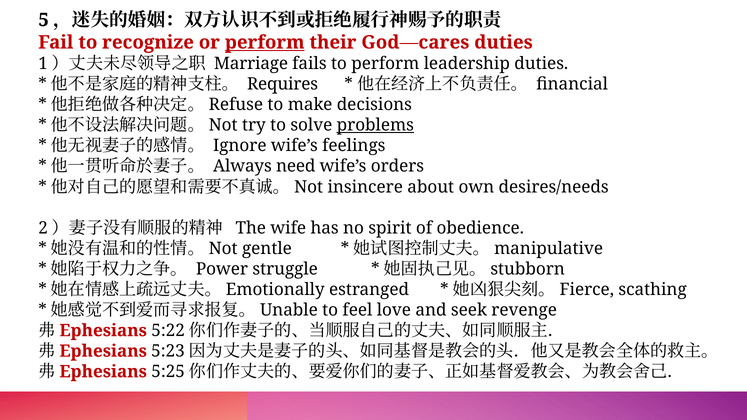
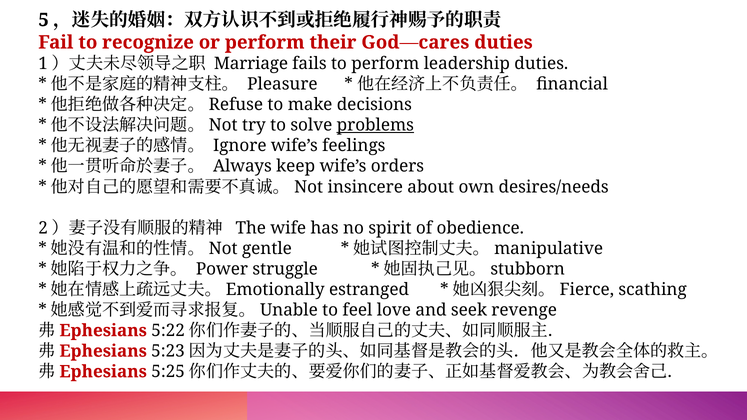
perform underline: present -> none (265, 42)
Requires: Requires -> Pleasure (282, 84)
need: need -> keep (296, 166)
